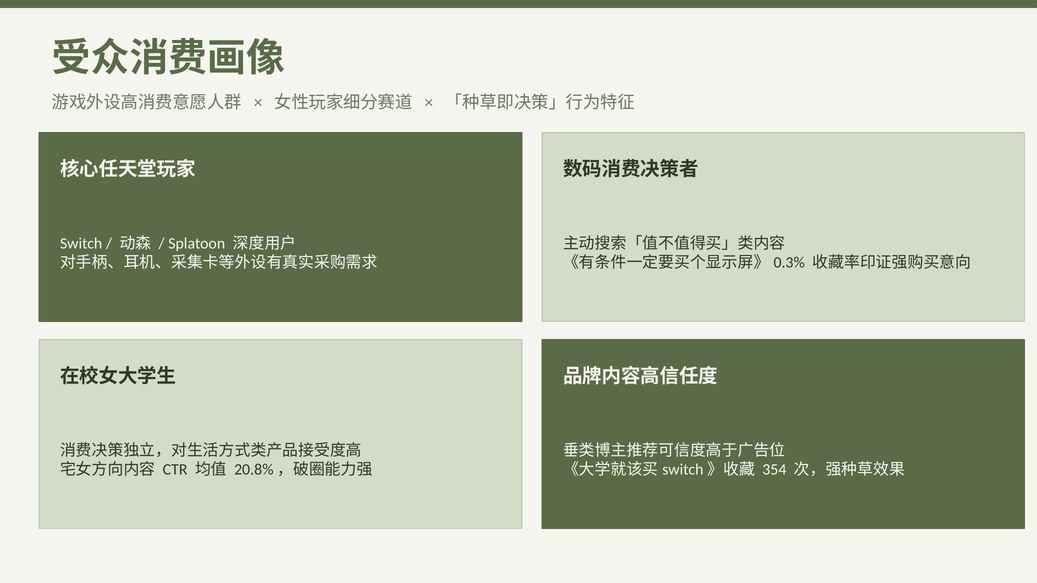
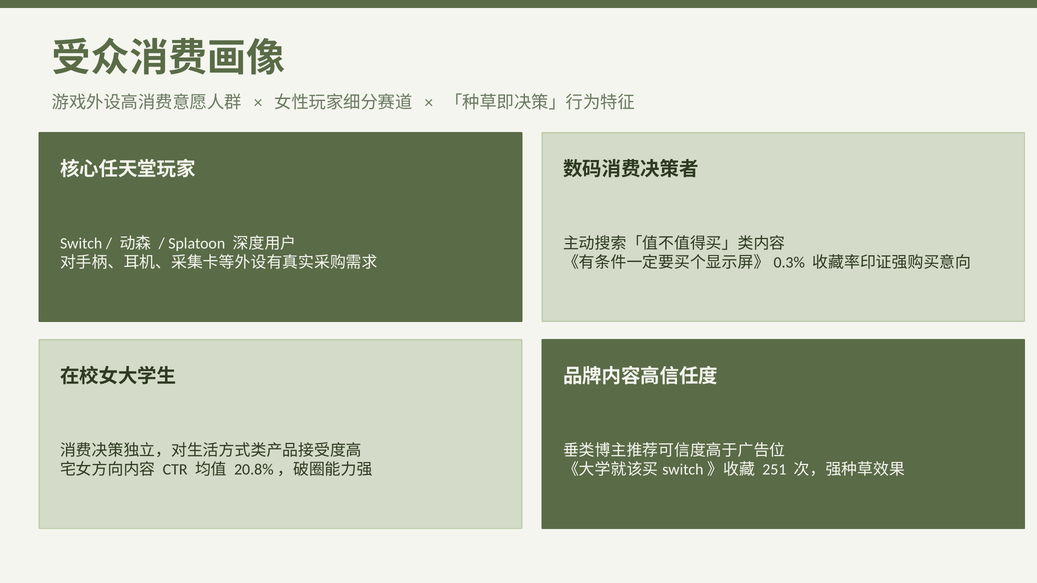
354: 354 -> 251 (774, 470)
